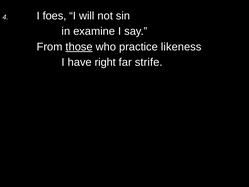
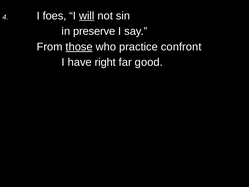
will underline: none -> present (87, 16)
examine: examine -> preserve (94, 31)
likeness: likeness -> confront (181, 47)
strife: strife -> good (149, 62)
